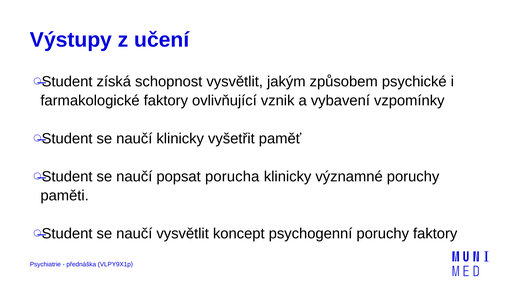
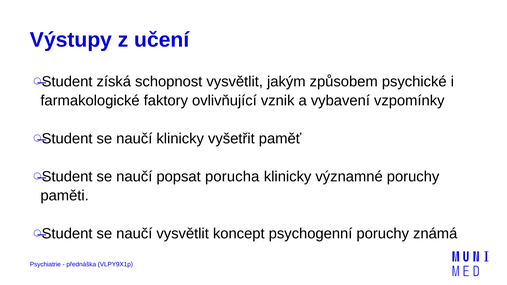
poruchy faktory: faktory -> známá (435, 234)
